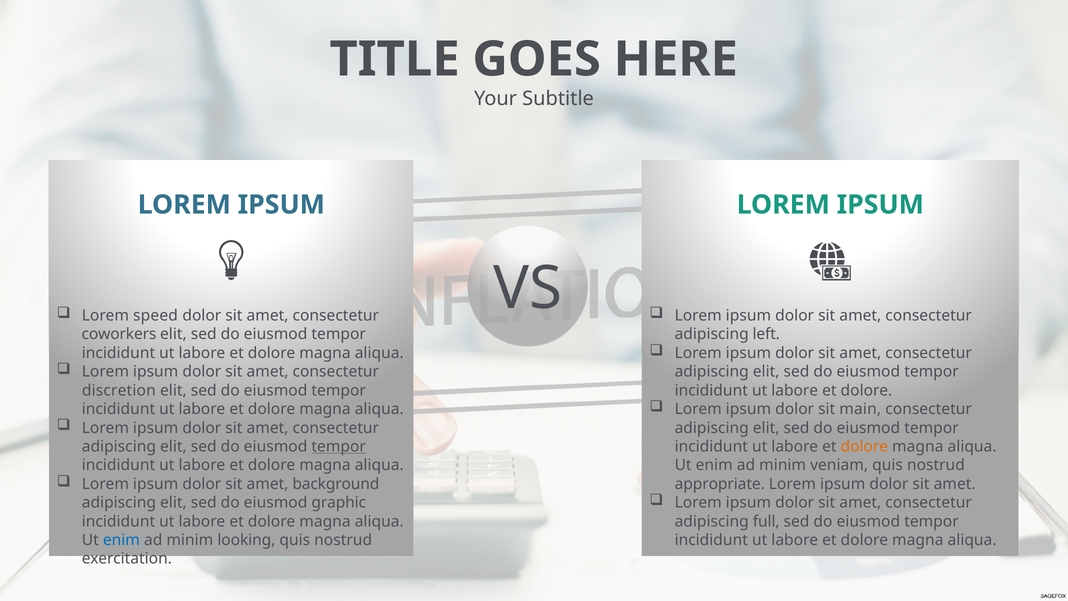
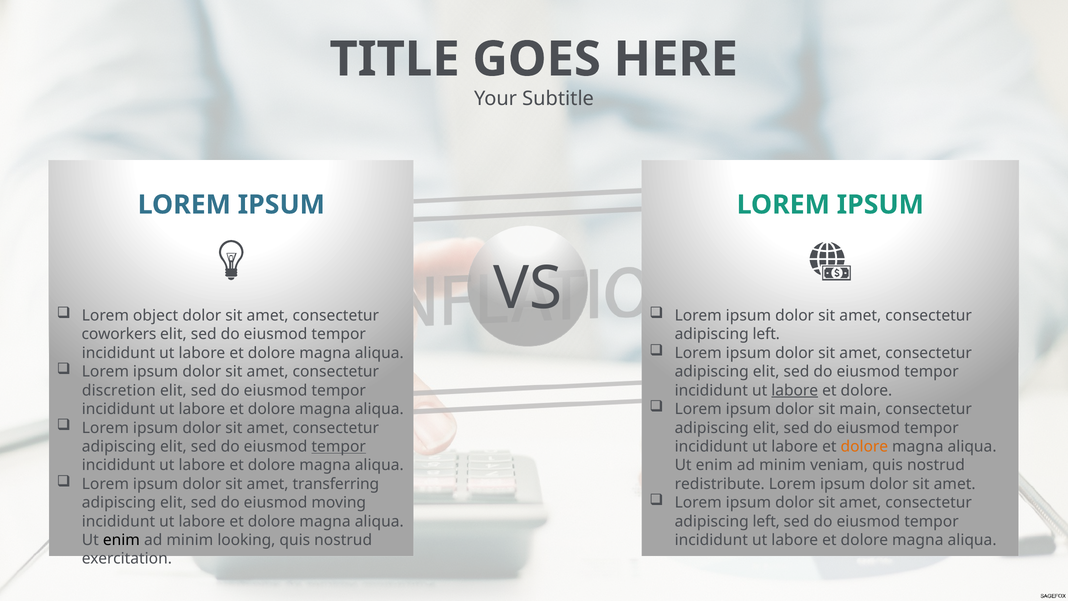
speed: speed -> object (156, 315)
labore underline: none -> present (795, 390)
background: background -> transferring (336, 484)
appropriate: appropriate -> redistribute (720, 484)
graphic: graphic -> moving (339, 502)
full: full -> left (766, 521)
enim colour: blue -> black (121, 540)
